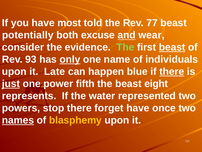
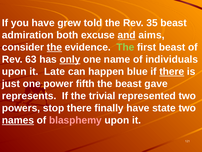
most: most -> grew (69, 23)
77: 77 -> 35 (152, 23)
potentially: potentially -> admiration (28, 35)
wear: wear -> aims (151, 35)
the underline: none -> present (54, 47)
beast underline: present -> none (172, 47)
93: 93 -> 63 (31, 59)
just underline: present -> none (11, 84)
eight: eight -> gave (156, 84)
water: water -> trivial (102, 96)
forget: forget -> finally (109, 108)
once: once -> state (164, 108)
blasphemy colour: yellow -> pink (75, 120)
